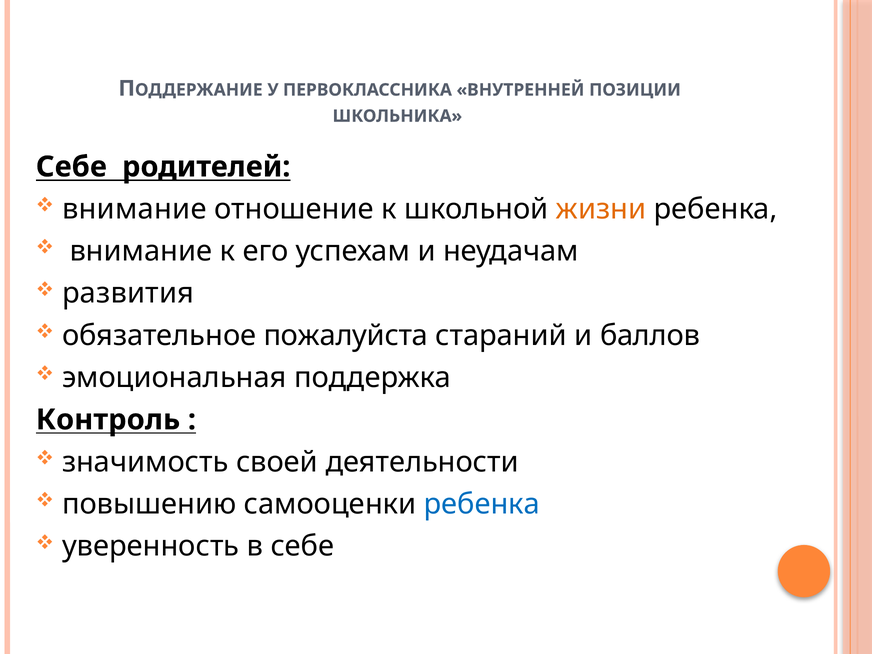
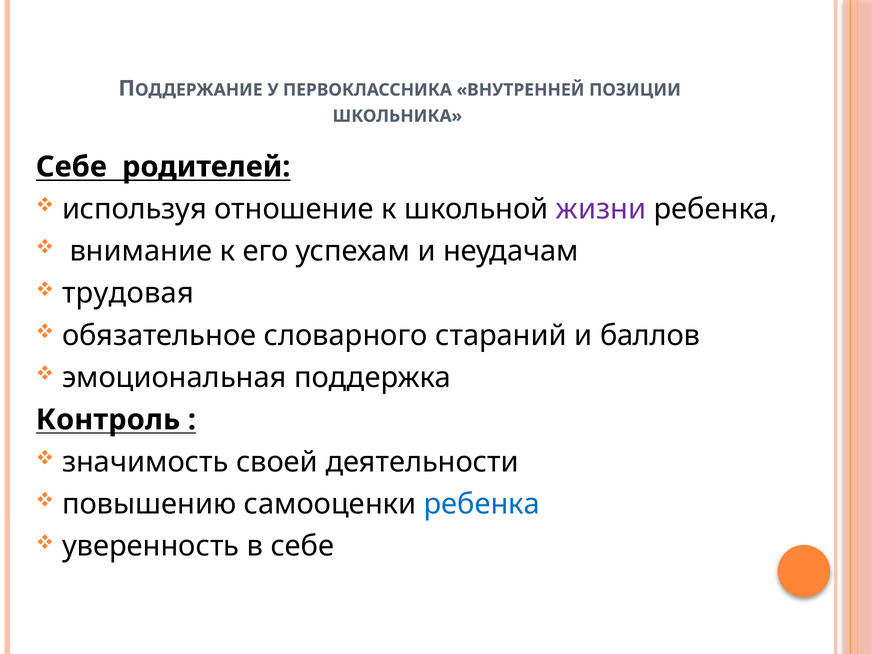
внимание: внимание -> используя (134, 209)
жизни colour: orange -> purple (601, 209)
развития: развития -> трудовая (128, 293)
пожалуйста: пожалуйста -> словарного (346, 335)
